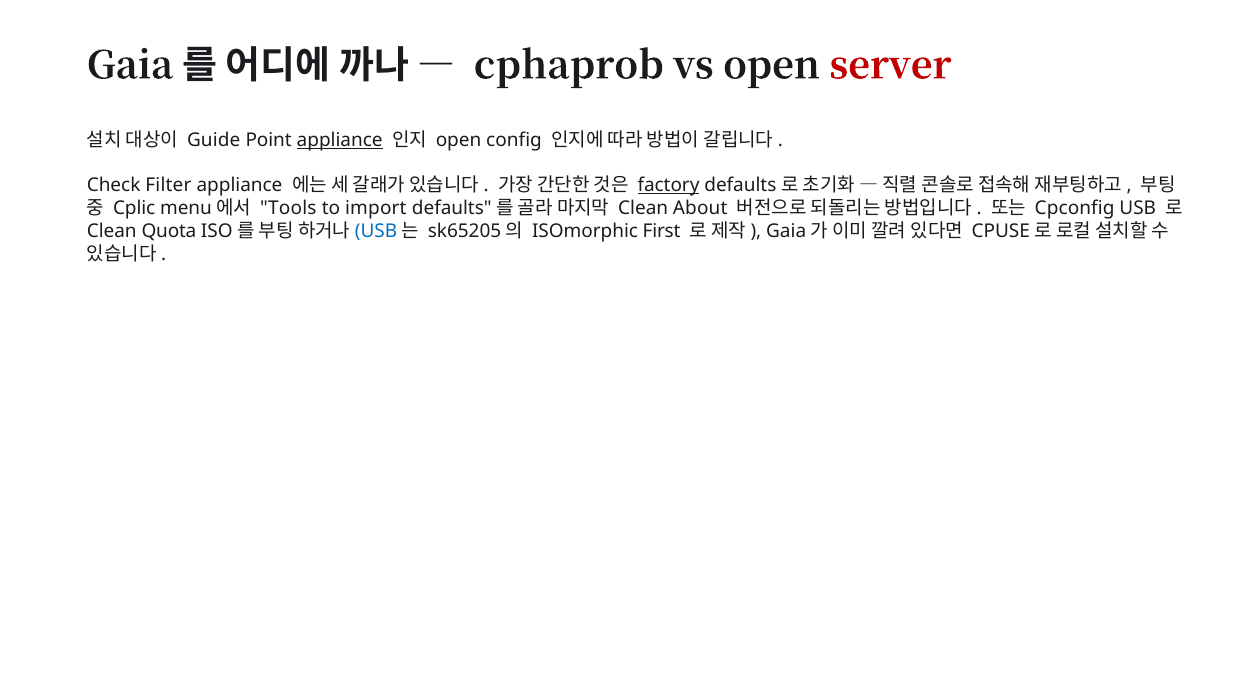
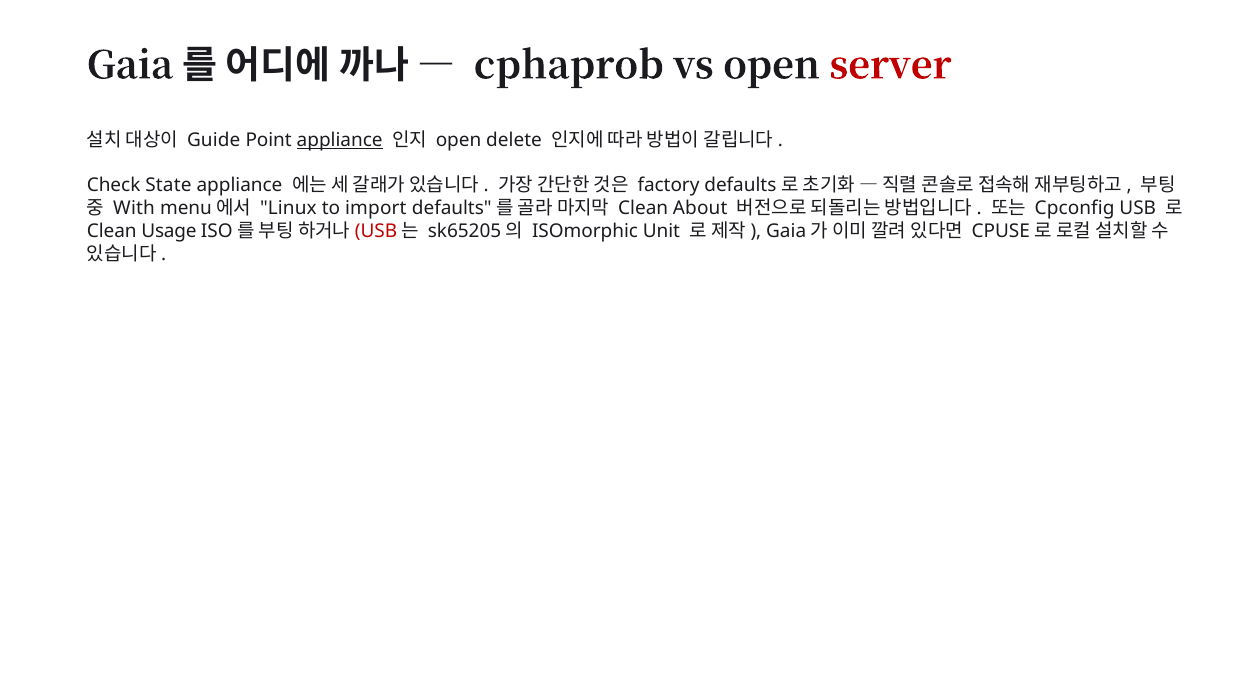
config: config -> delete (514, 140)
Filter: Filter -> State (168, 186)
factory underline: present -> none (668, 186)
Cplic: Cplic -> With (134, 208)
Tools: Tools -> Linux (288, 208)
Quota: Quota -> Usage (169, 231)
USB colour: blue -> red (376, 231)
First: First -> Unit (661, 231)
